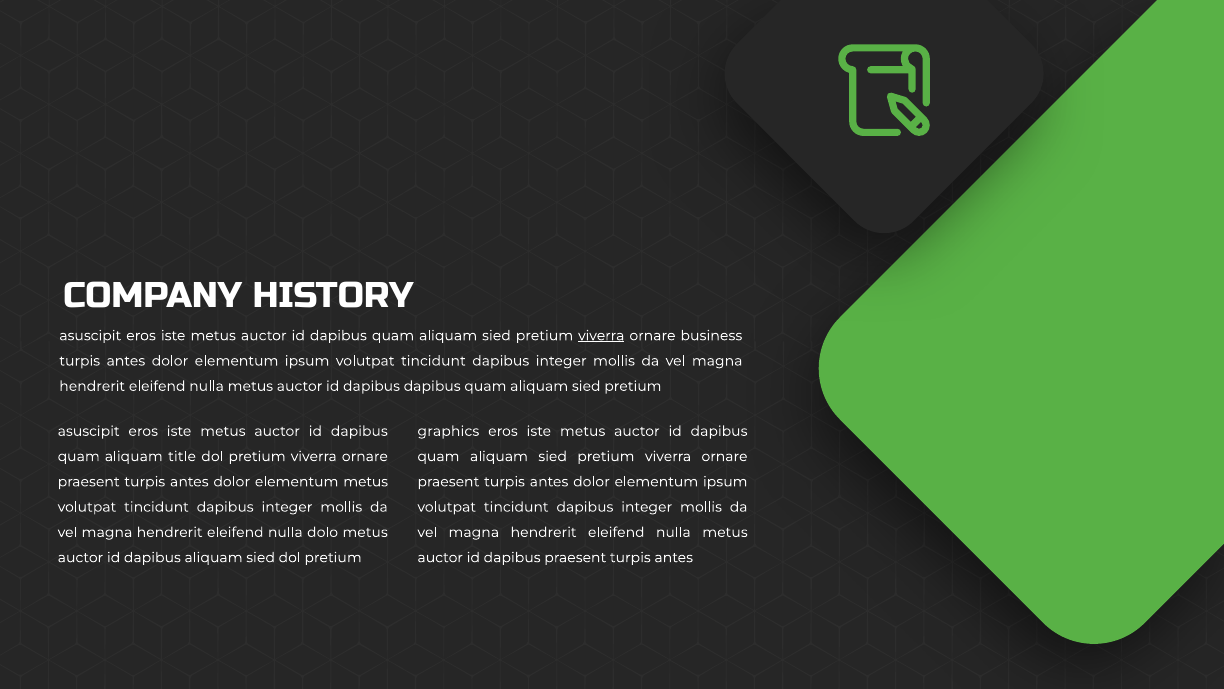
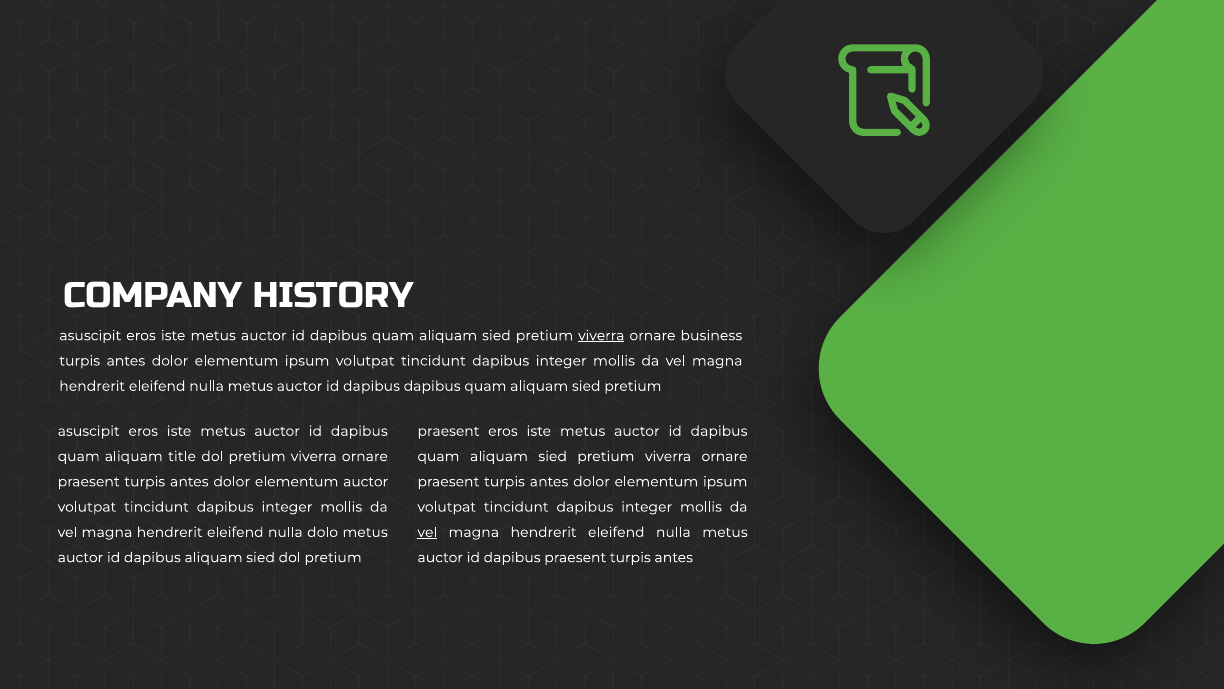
graphics: graphics -> praesent (448, 431)
elementum metus: metus -> auctor (366, 481)
vel underline: none -> present (427, 532)
